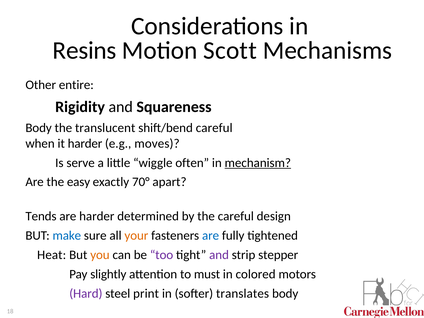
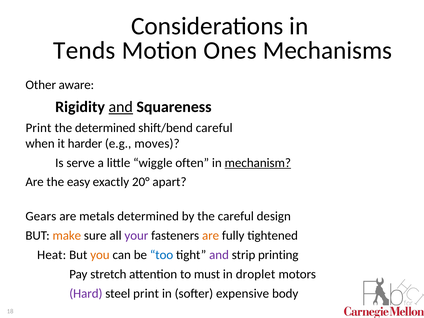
Resins: Resins -> Tends (84, 50)
Scott: Scott -> Ones (230, 50)
entire: entire -> aware (76, 85)
and underline: none -> present (121, 107)
Body: Body -> Print (39, 128)
the translucent: translucent -> determined (105, 128)
70°: 70° -> 20° (141, 182)
Tends: Tends -> Gears (41, 216)
are harder: harder -> metals (97, 216)
make colour: blue -> orange (67, 236)
your colour: orange -> purple (136, 236)
are colour: blue -> orange (211, 236)
too colour: purple -> blue (162, 255)
stepper: stepper -> printing (278, 255)
slightly: slightly -> stretch (108, 274)
colored: colored -> droplet (256, 274)
translates: translates -> expensive (243, 293)
